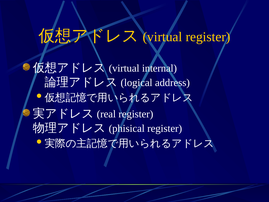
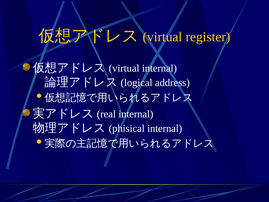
register: register -> internal (136, 114)
register: register -> internal (165, 128)
